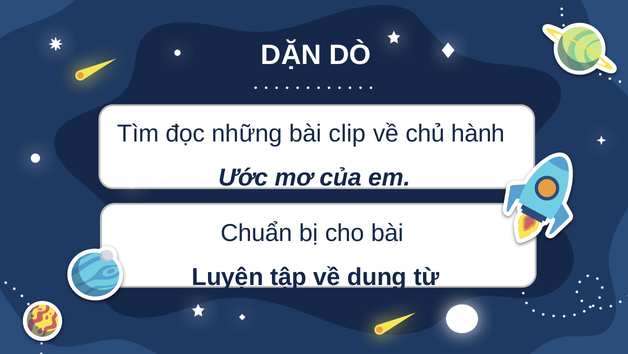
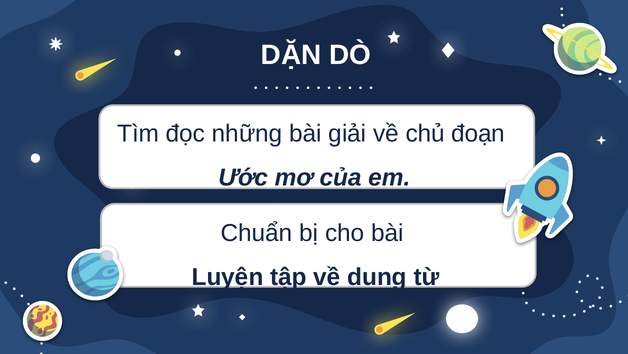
clip: clip -> giải (347, 133)
hành: hành -> đoạn (478, 133)
